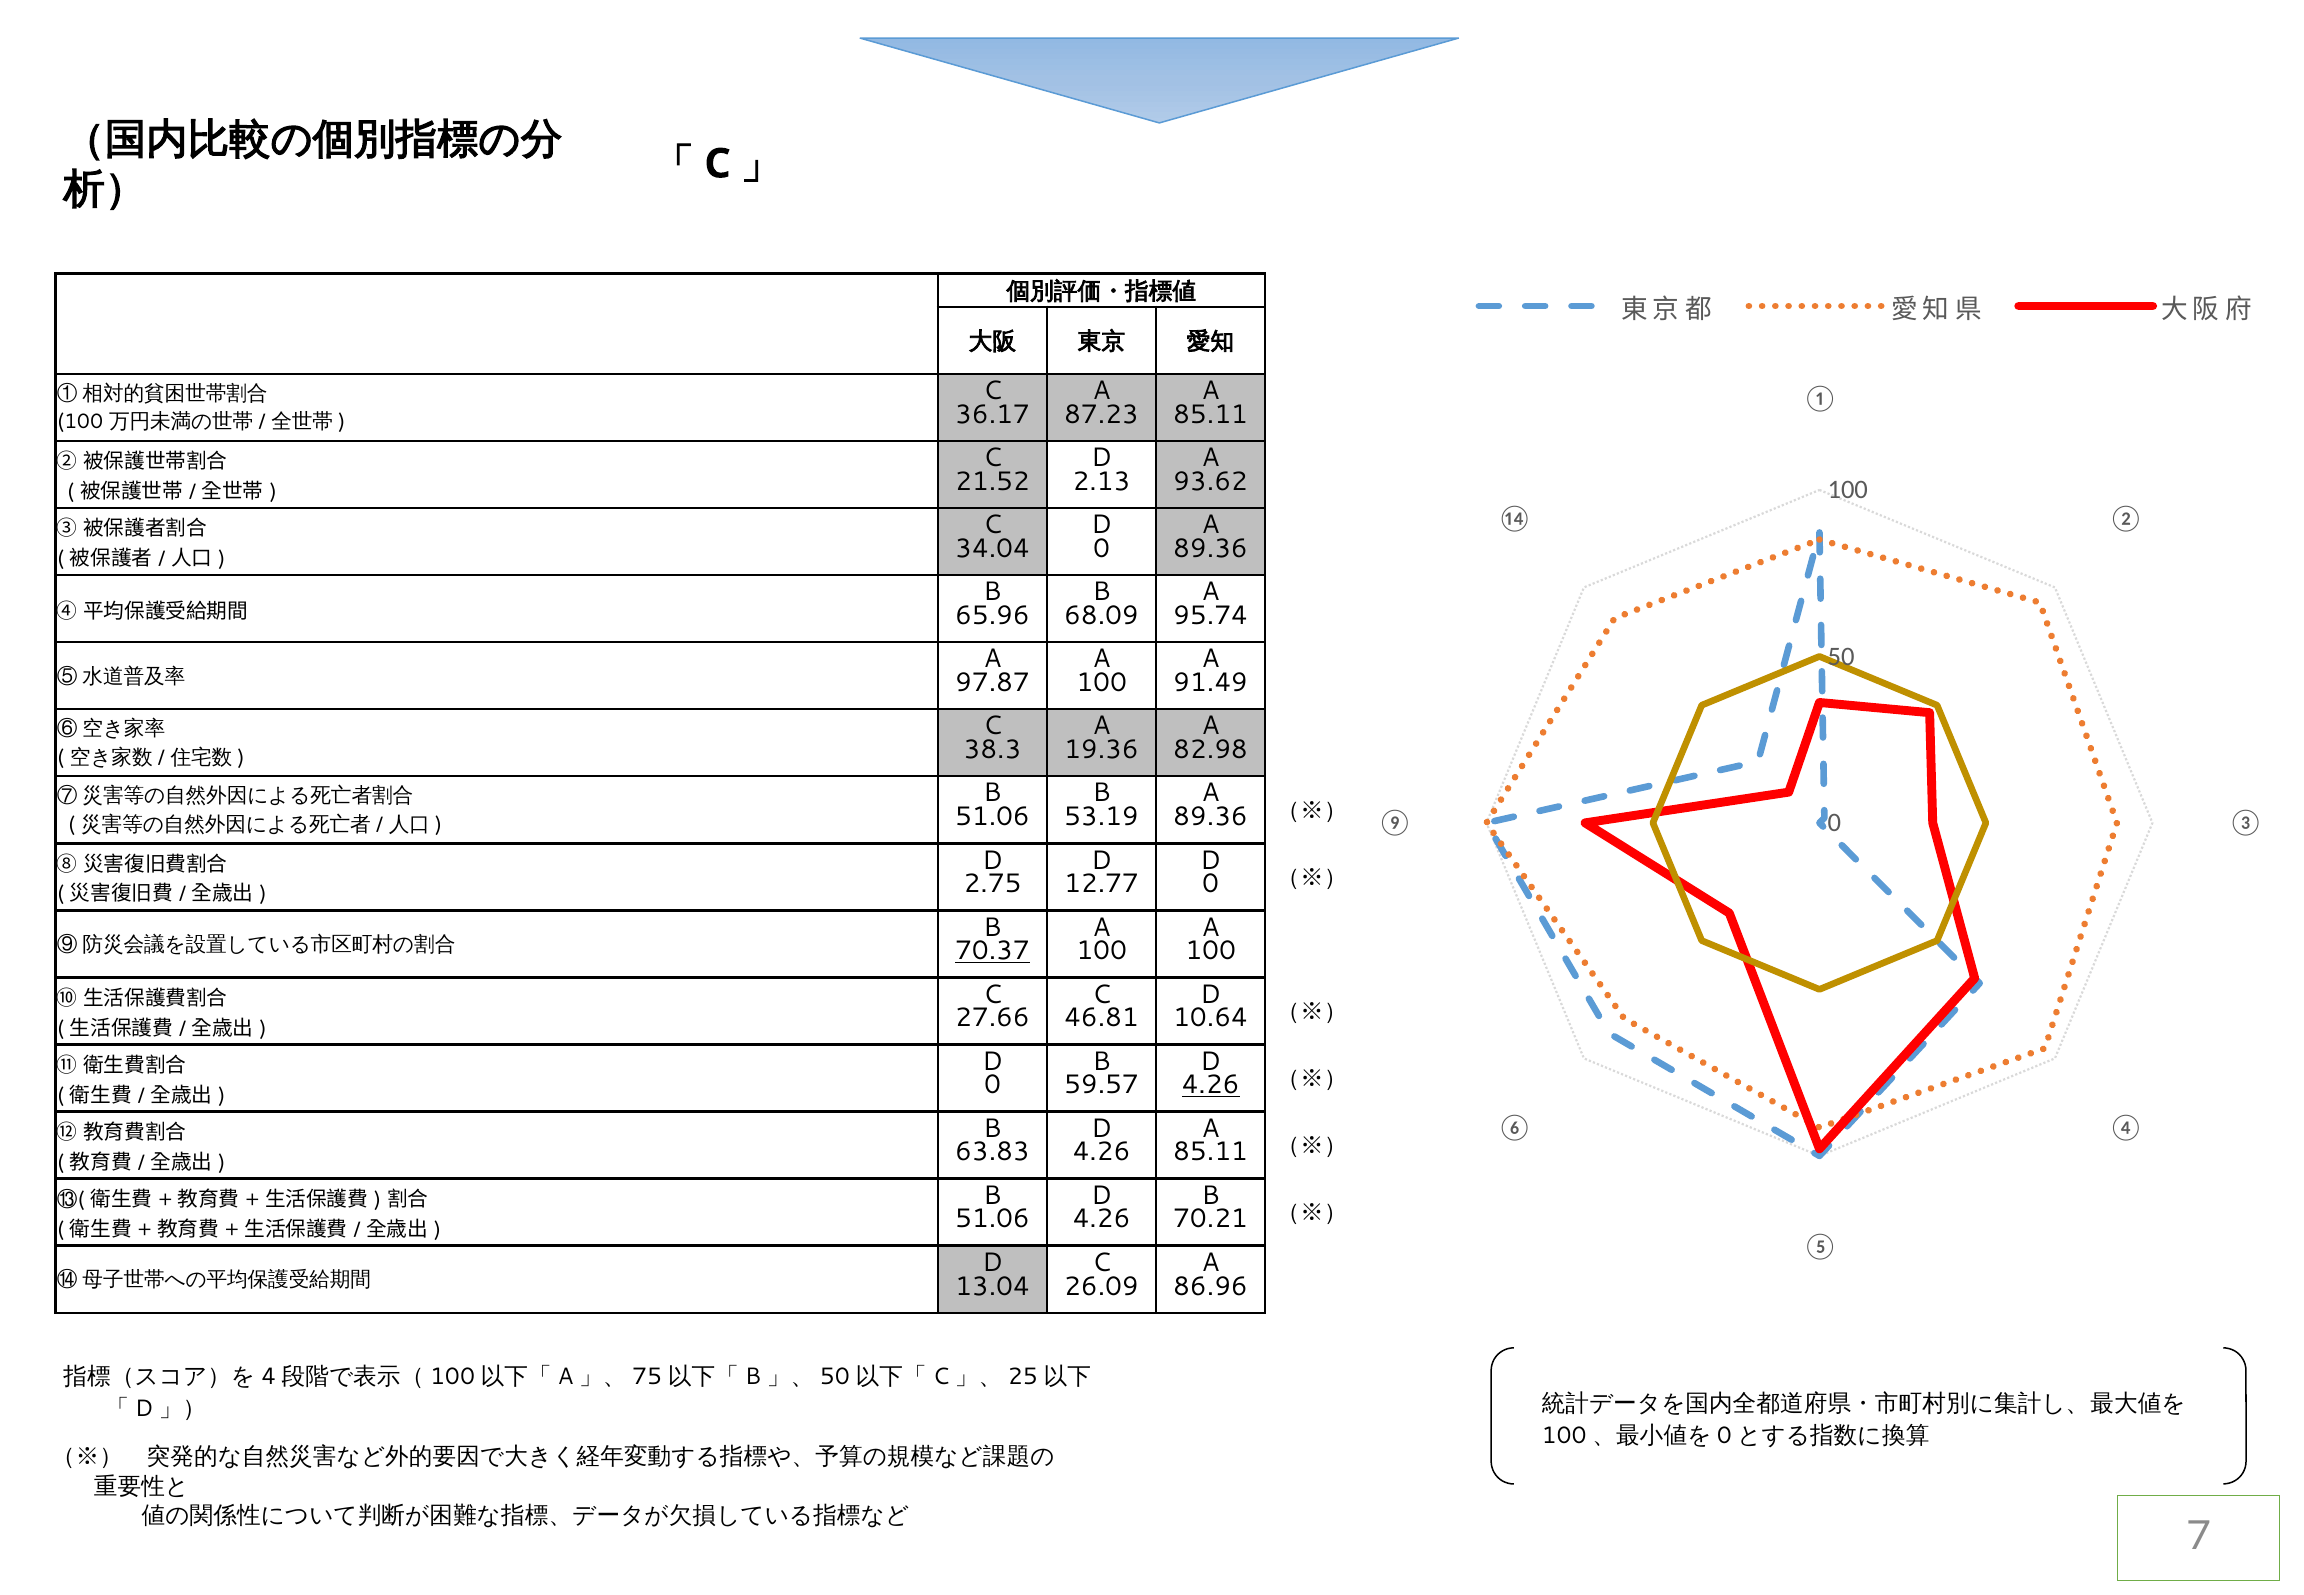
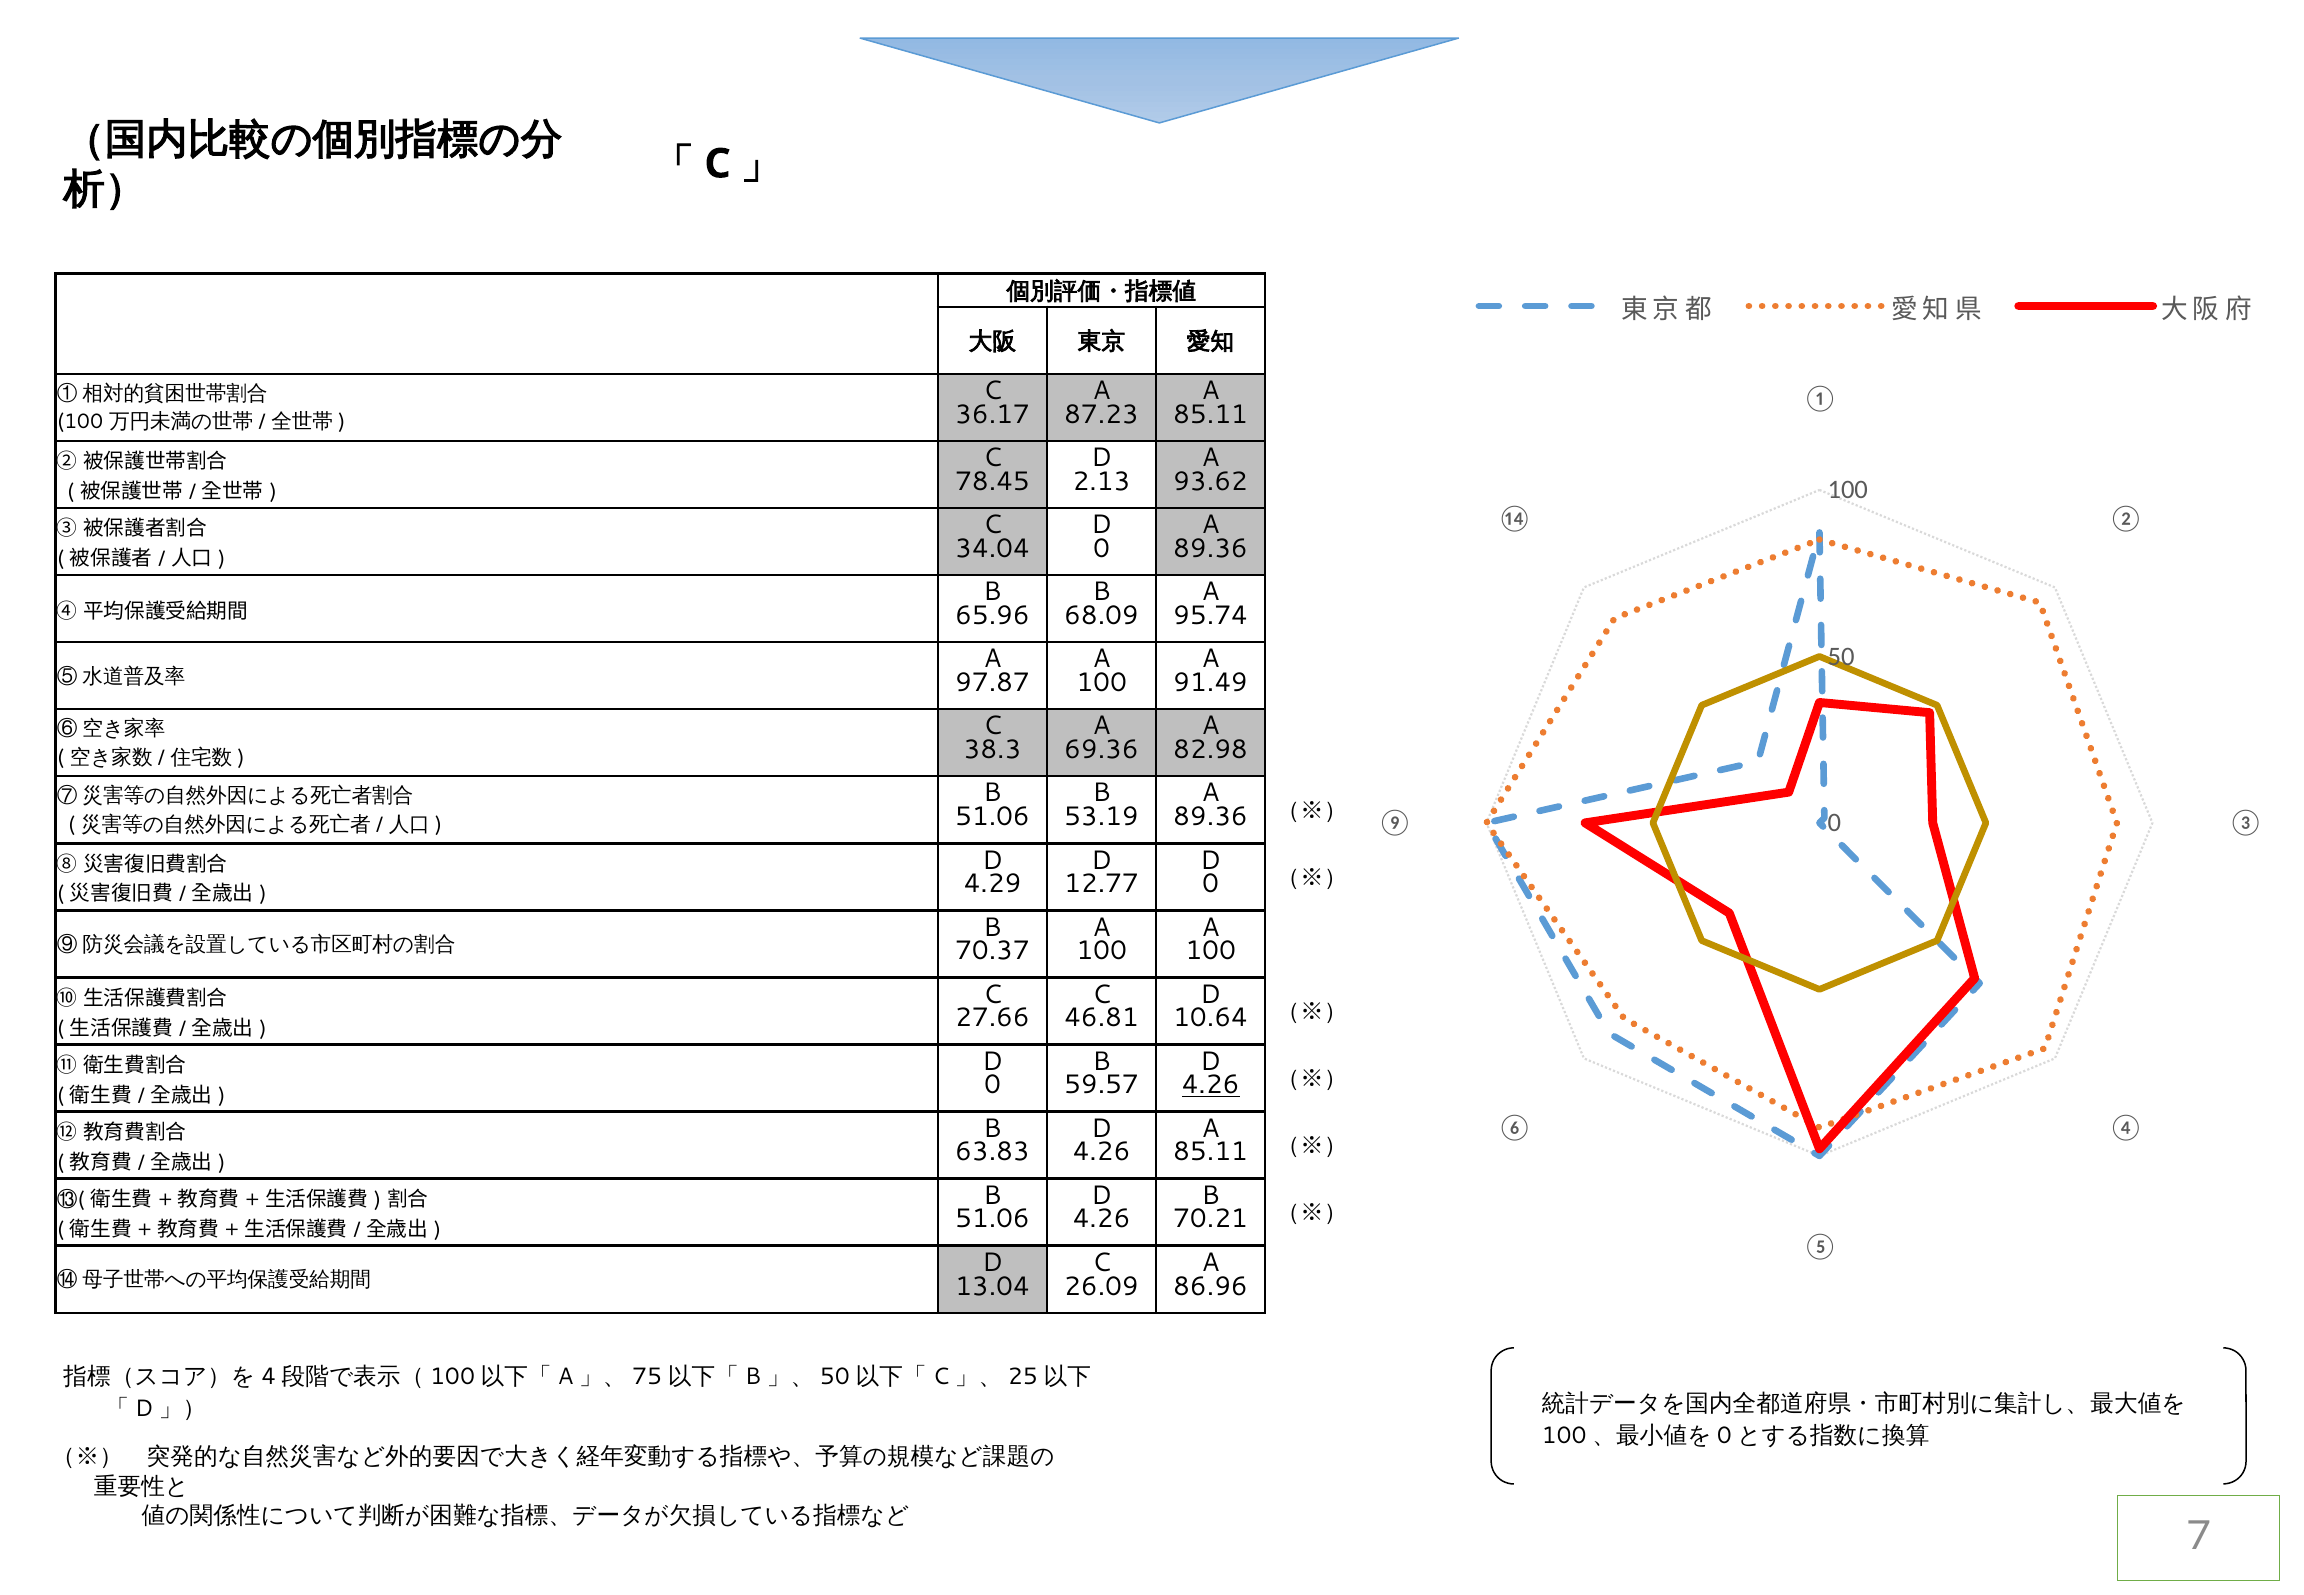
21.52: 21.52 -> 78.45 (992, 481)
19.36: 19.36 -> 69.36 (1101, 750)
2.75: 2.75 -> 4.29 (993, 884)
70.37 underline: present -> none (992, 951)
